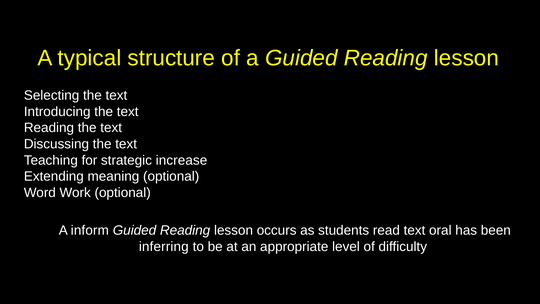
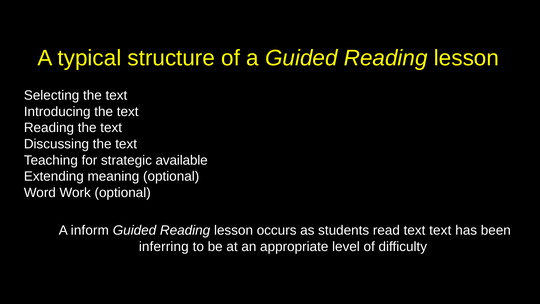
increase: increase -> available (182, 160)
text oral: oral -> text (440, 230)
